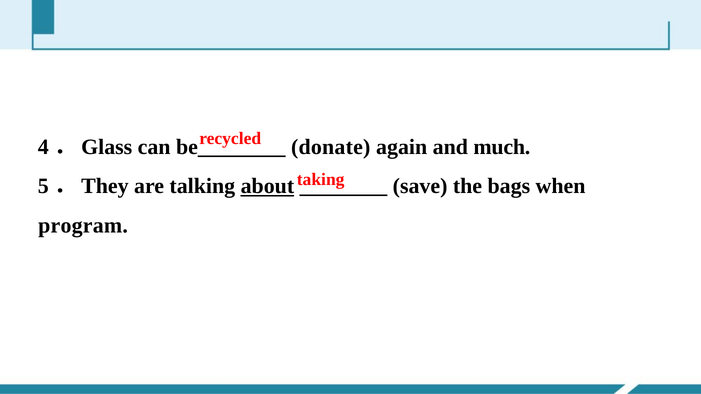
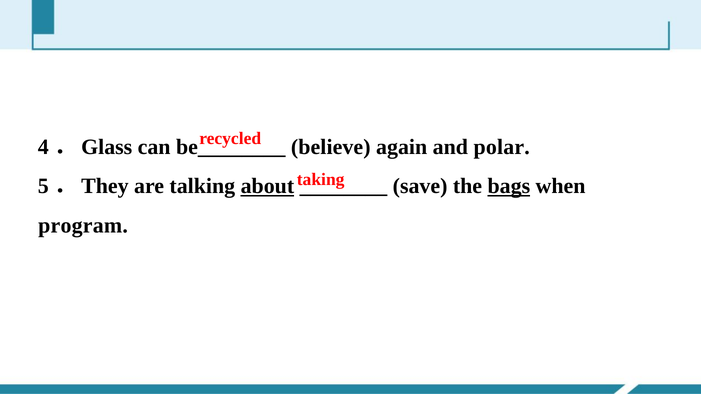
donate: donate -> believe (331, 147)
much: much -> polar (502, 147)
bags underline: none -> present (509, 186)
